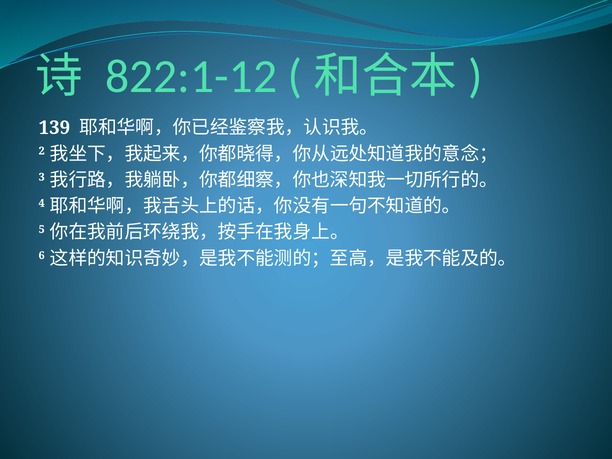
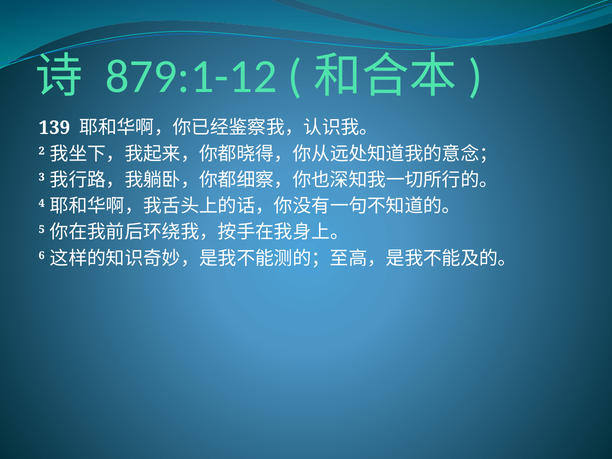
822:1-12: 822:1-12 -> 879:1-12 (191, 77)
